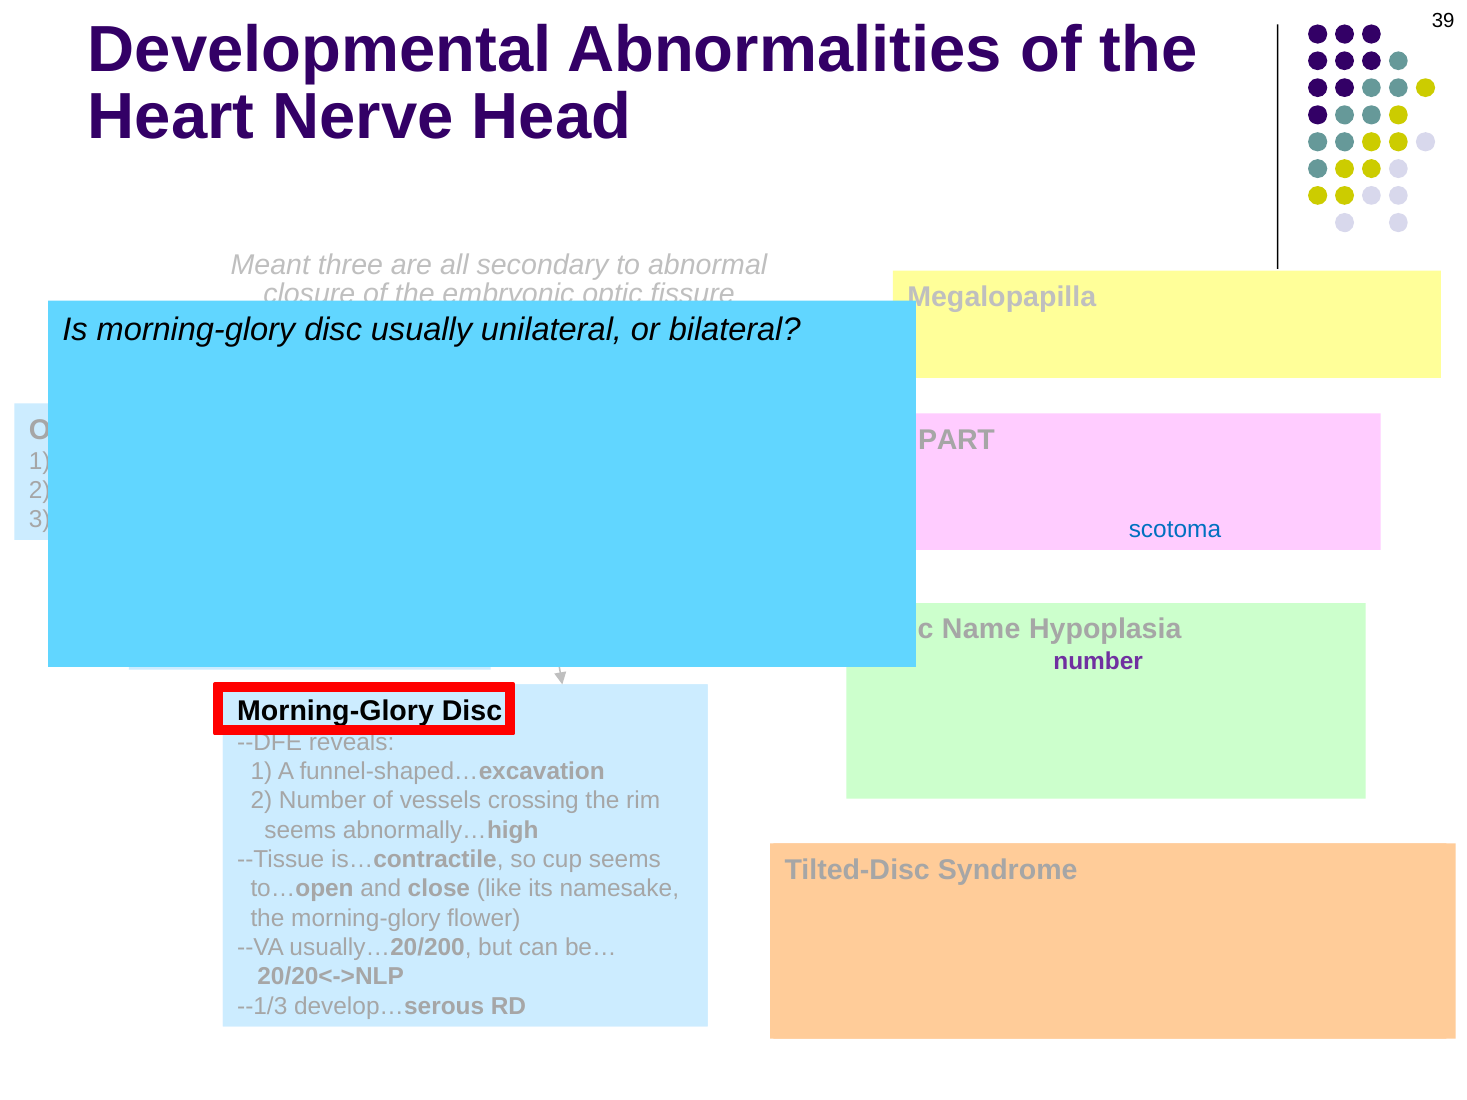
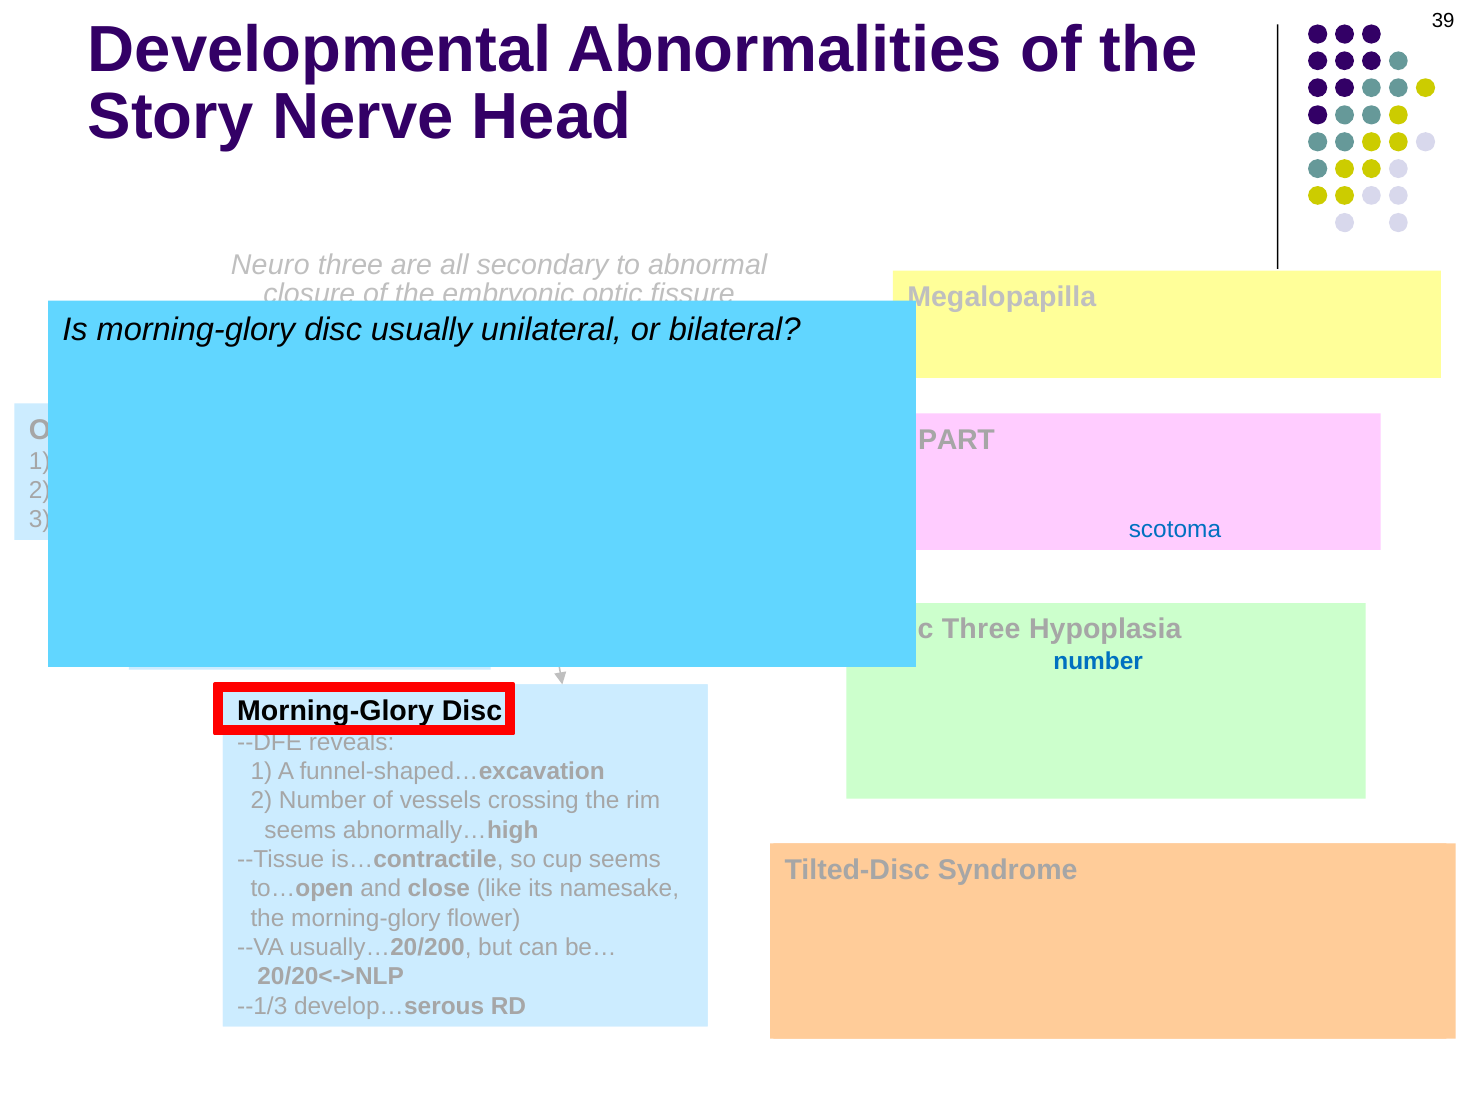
Heart: Heart -> Story (171, 117)
Meant: Meant -> Neuro (270, 266)
Name: Name -> Three (981, 630)
number colour: purple -> blue (1098, 661)
